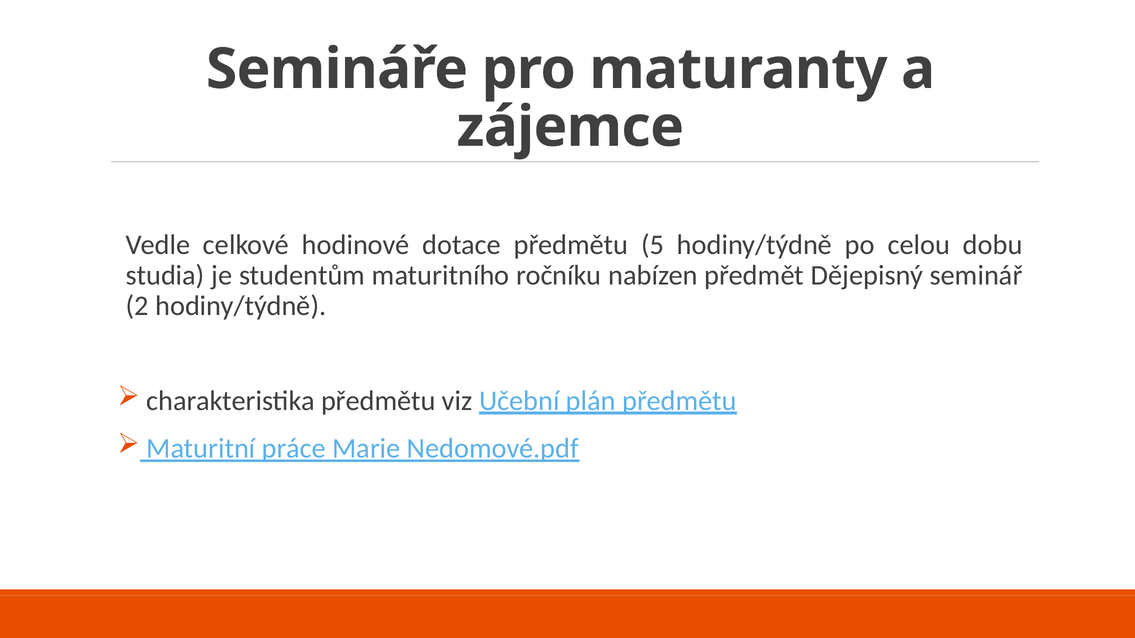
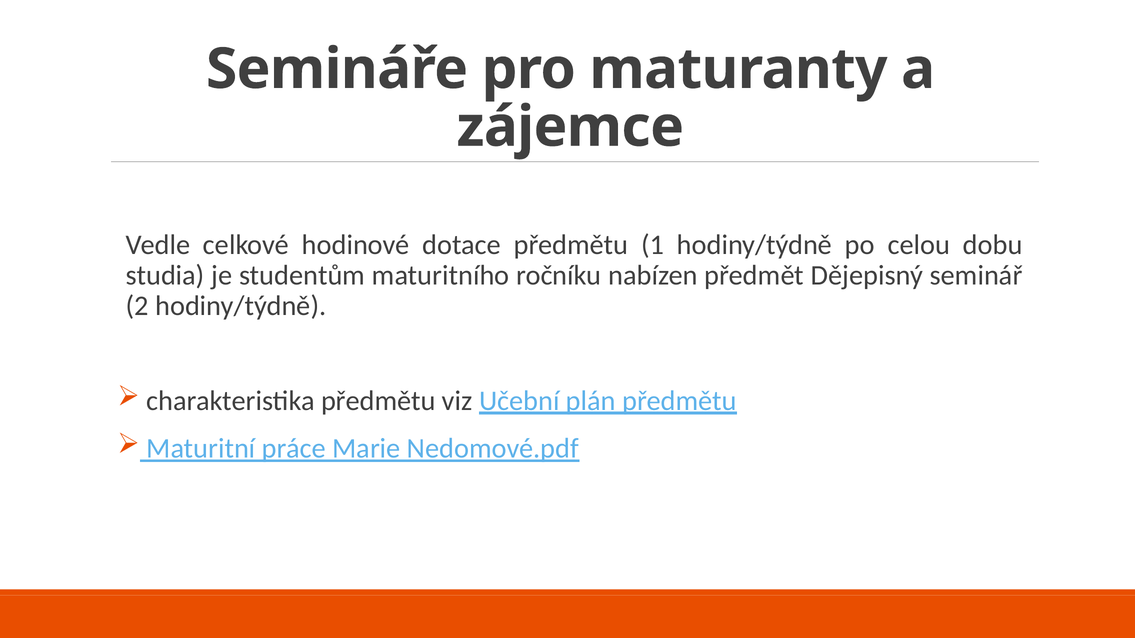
5: 5 -> 1 (653, 245)
